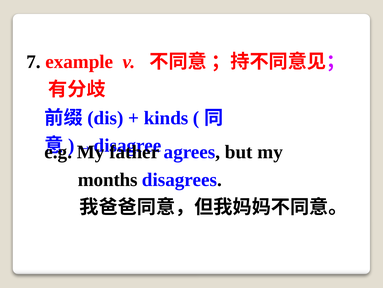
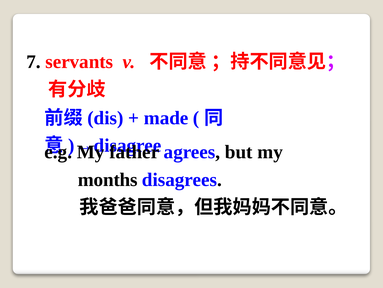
example: example -> servants (79, 62)
kinds: kinds -> made (166, 118)
